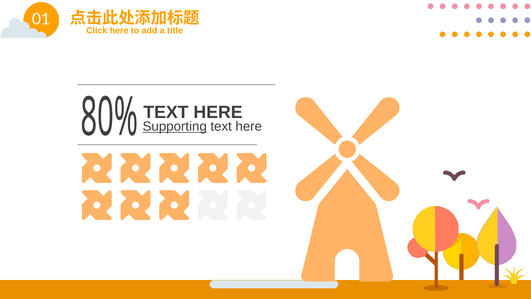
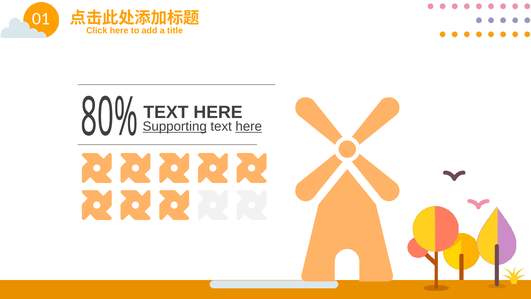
here underline: none -> present (249, 126)
